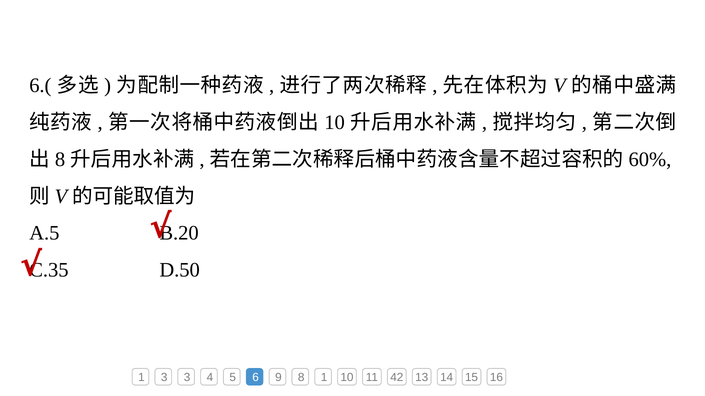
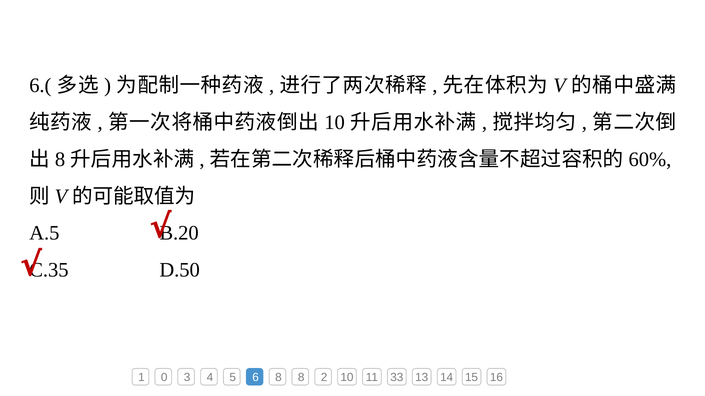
1 3: 3 -> 0 (164, 378)
6 9: 9 -> 8 (278, 378)
8 1: 1 -> 2 (324, 378)
42: 42 -> 33 (397, 378)
